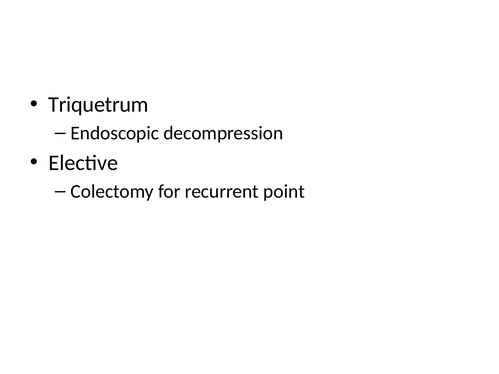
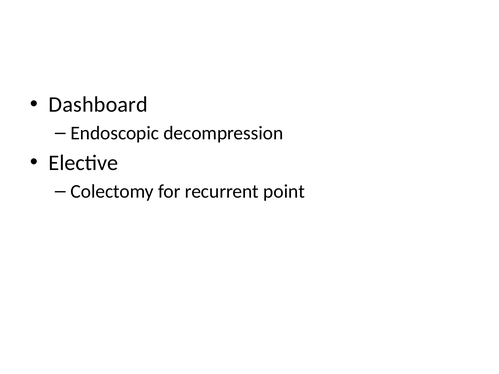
Triquetrum: Triquetrum -> Dashboard (98, 105)
